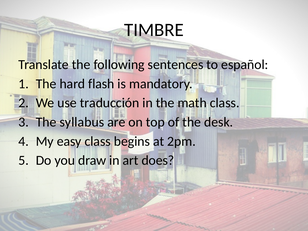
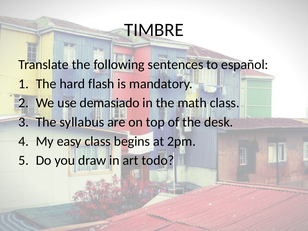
traducción: traducción -> demasiado (110, 103)
does: does -> todo (158, 160)
